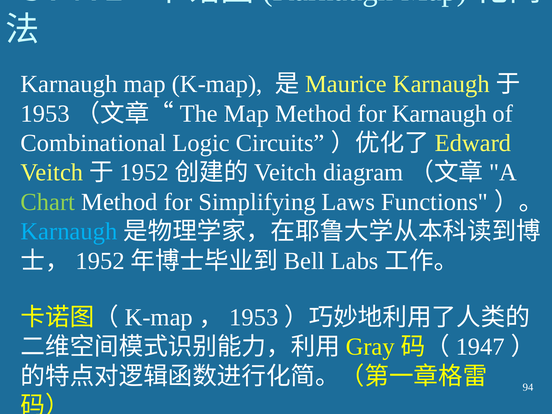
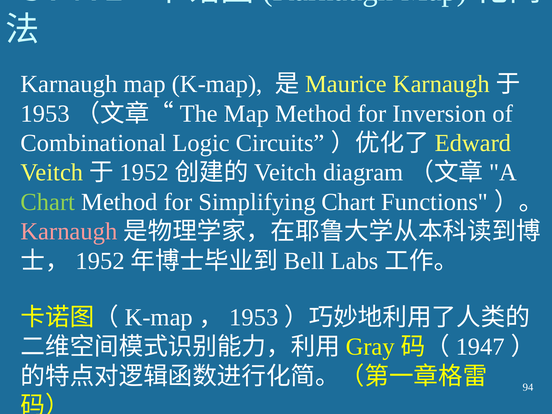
for Karnaugh: Karnaugh -> Inversion (439, 114)
Simplifying Laws: Laws -> Chart (348, 202)
Karnaugh colour: light blue -> pink (69, 231)
